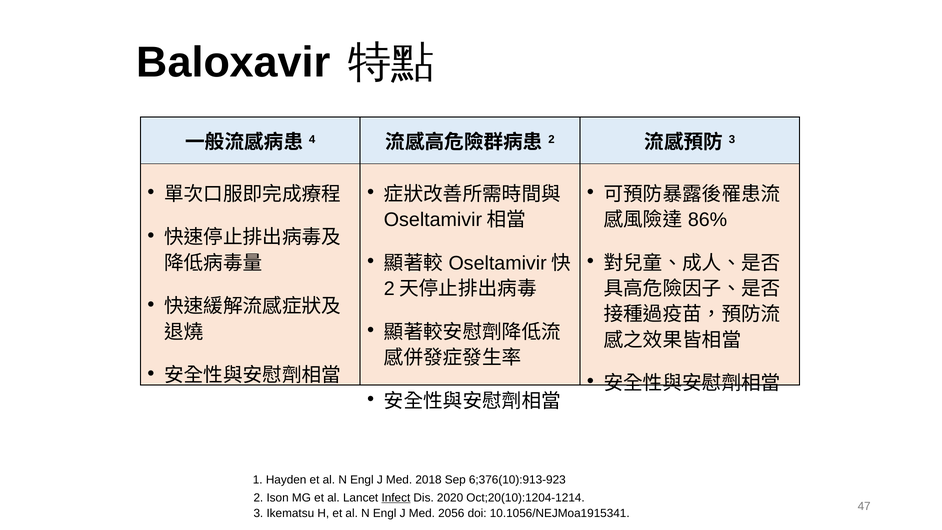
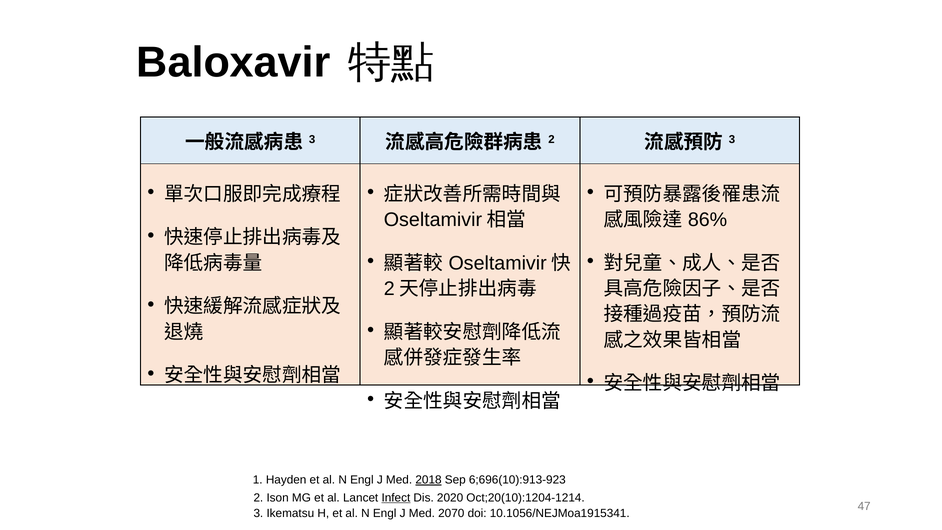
4: 4 -> 3 (312, 139)
2018 underline: none -> present (429, 480)
6;376(10):913-923: 6;376(10):913-923 -> 6;696(10):913-923 (517, 480)
2056: 2056 -> 2070 (451, 513)
